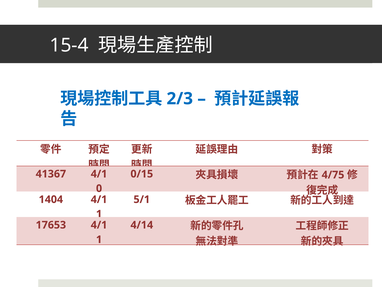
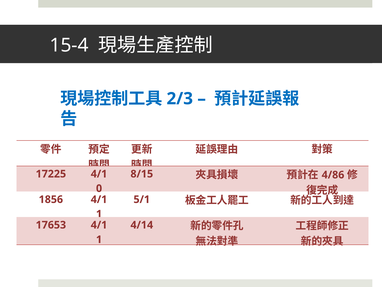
41367: 41367 -> 17225 (51, 174)
0/15: 0/15 -> 8/15 (142, 174)
4/75: 4/75 -> 4/86 (333, 175)
1404: 1404 -> 1856 (51, 199)
